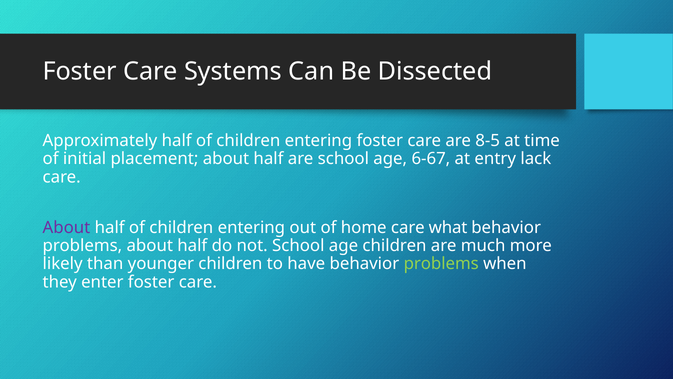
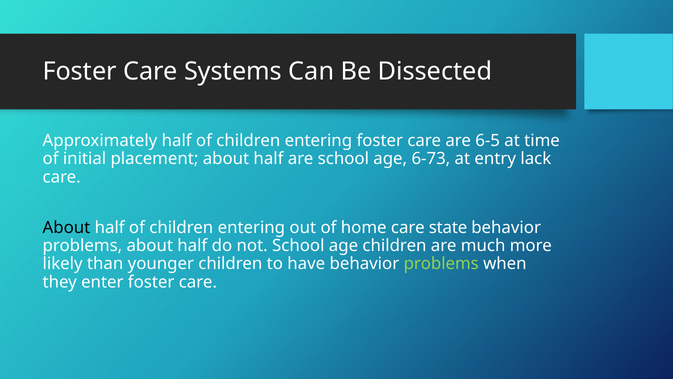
8-5: 8-5 -> 6-5 (488, 141)
6-67: 6-67 -> 6-73 (431, 159)
About colour: purple -> black (66, 227)
what: what -> state (448, 227)
